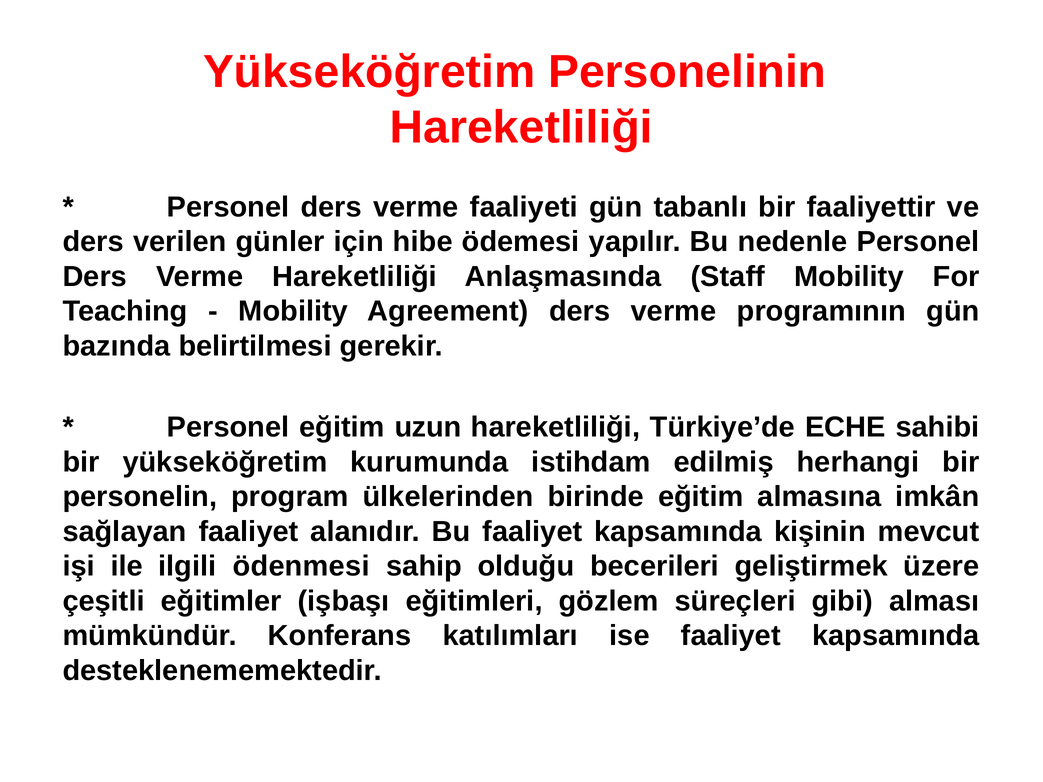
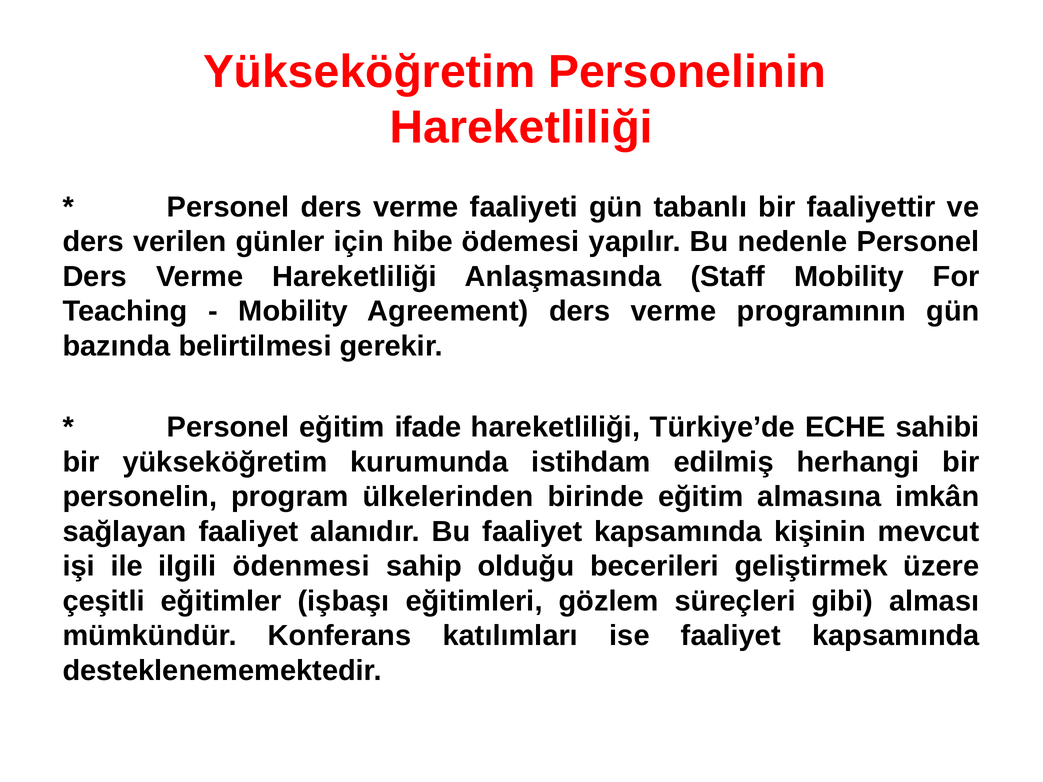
uzun: uzun -> ifade (428, 427)
